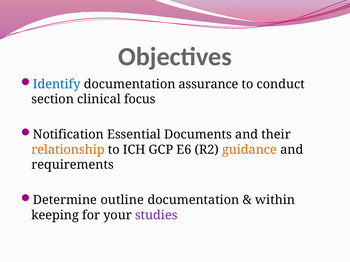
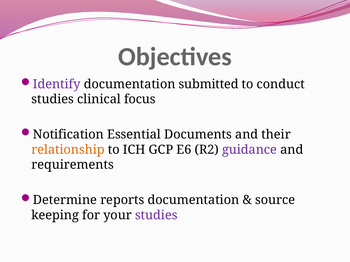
Identify colour: blue -> purple (57, 84)
assurance: assurance -> submitted (209, 84)
section: section -> studies (53, 99)
guidance colour: orange -> purple (249, 150)
outline: outline -> reports (122, 200)
within: within -> source (275, 200)
